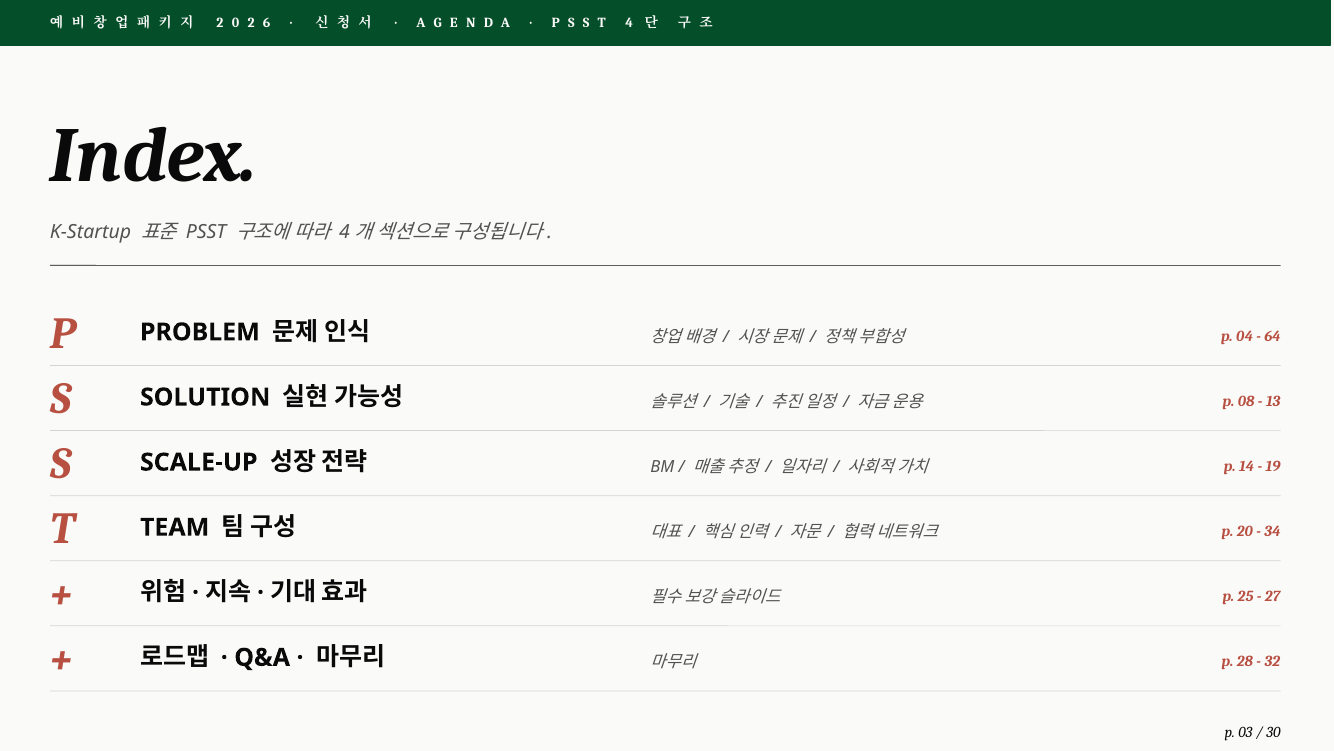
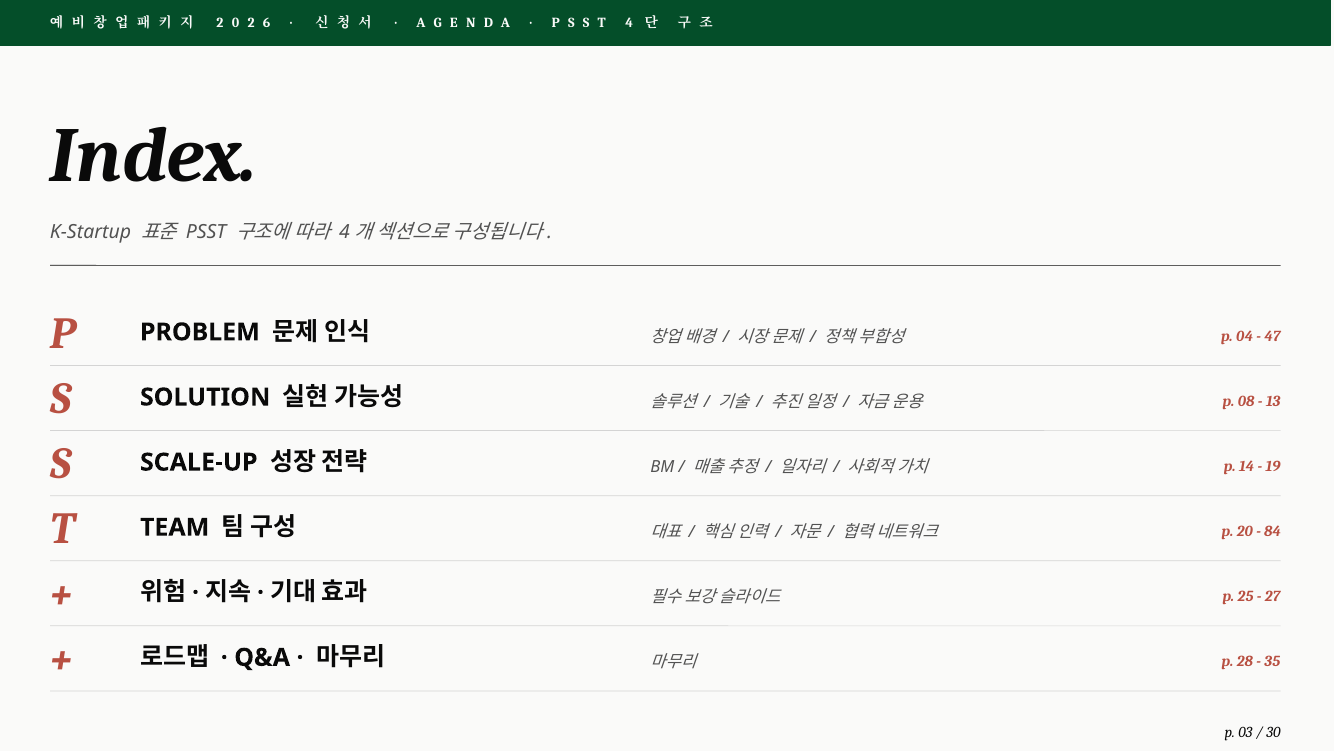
64: 64 -> 47 (1273, 336)
34: 34 -> 84 (1273, 531)
32: 32 -> 35 (1272, 661)
